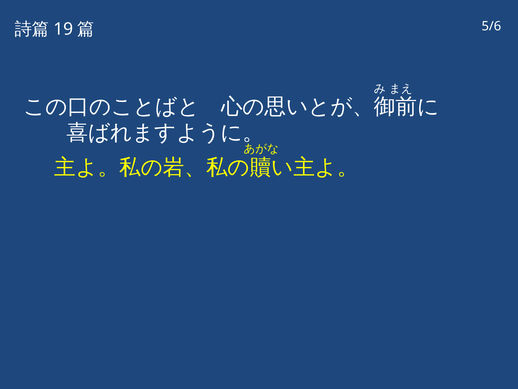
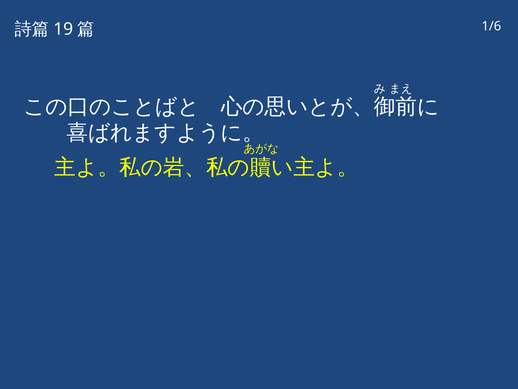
5/6: 5/6 -> 1/6 (491, 26)
